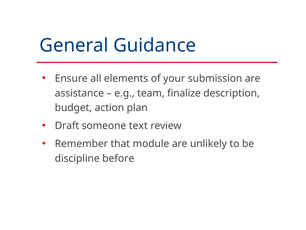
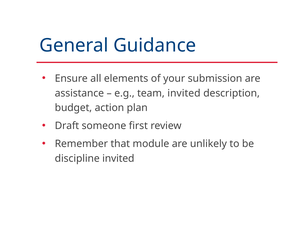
team finalize: finalize -> invited (184, 93)
text: text -> first (138, 126)
discipline before: before -> invited (118, 158)
